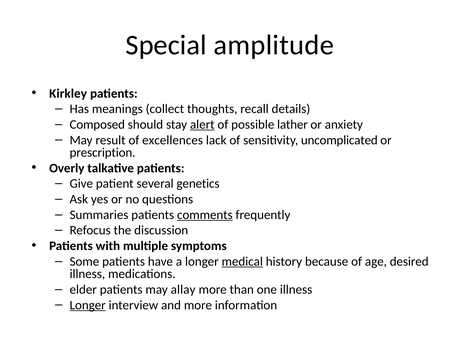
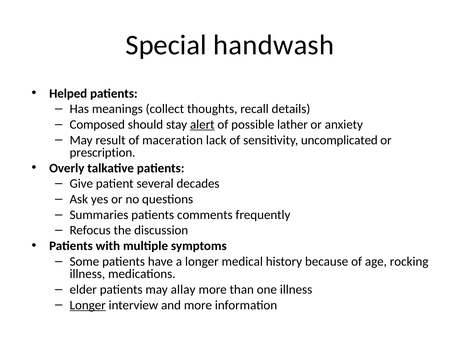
amplitude: amplitude -> handwash (274, 45)
Kirkley: Kirkley -> Helped (68, 93)
excellences: excellences -> maceration (173, 140)
genetics: genetics -> decades (198, 184)
comments underline: present -> none (205, 215)
medical underline: present -> none (242, 262)
desired: desired -> rocking (409, 262)
